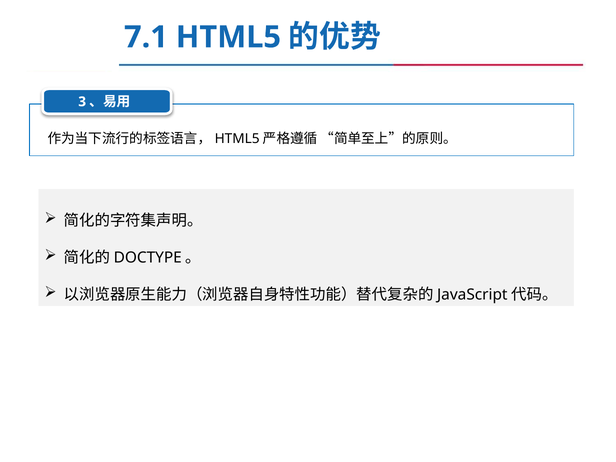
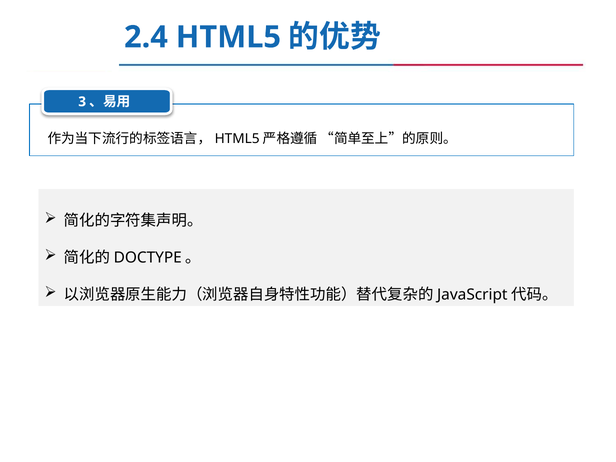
7.1: 7.1 -> 2.4 (146, 37)
